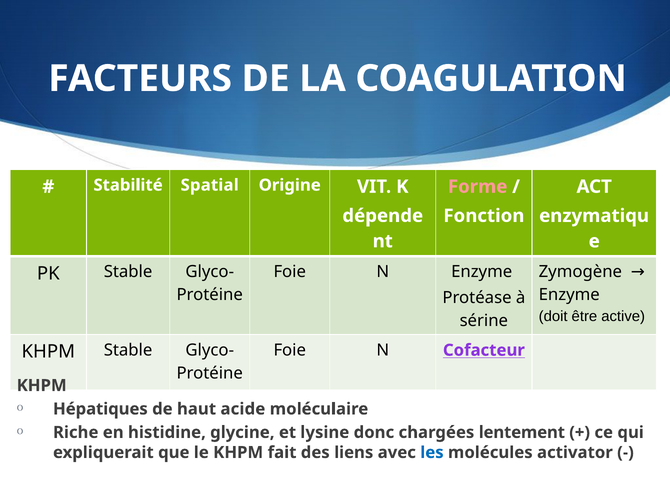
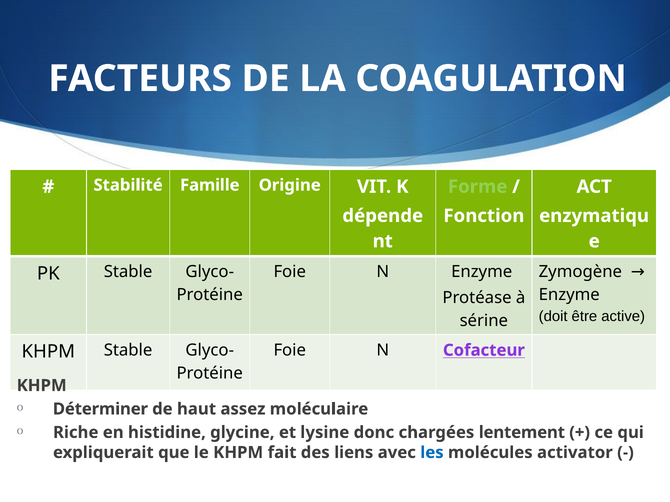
Spatial: Spatial -> Famille (210, 185)
Forme colour: pink -> light green (478, 187)
Hépatiques: Hépatiques -> Déterminer (100, 409)
acide: acide -> assez (243, 409)
